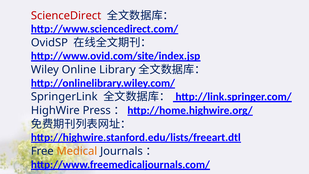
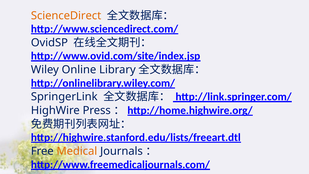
ScienceDirect colour: red -> orange (66, 16)
